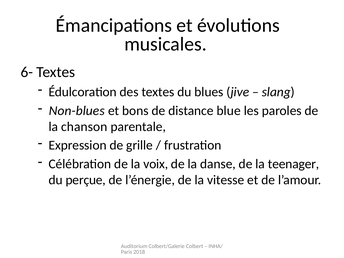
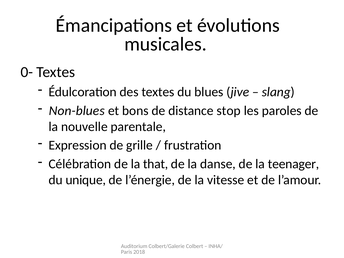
6-: 6- -> 0- (27, 72)
blue: blue -> stop (229, 111)
chanson: chanson -> nouvelle (84, 127)
voix: voix -> that (156, 164)
perçue: perçue -> unique (86, 180)
